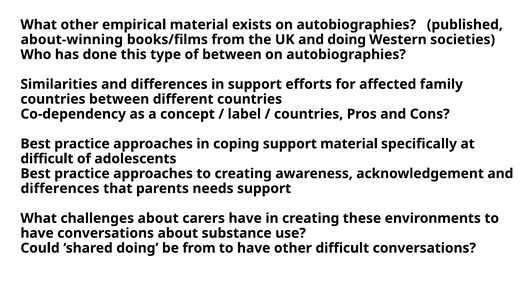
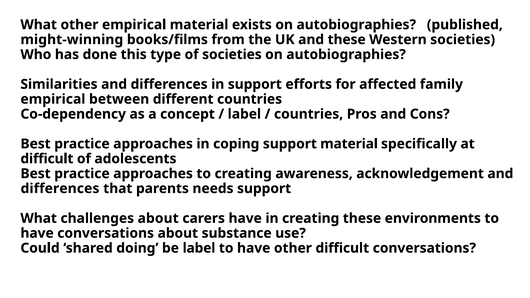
about-winning: about-winning -> might-winning (72, 40)
and doing: doing -> these (347, 40)
of between: between -> societies (232, 54)
countries: countries -> empirical (53, 99)
be from: from -> label (199, 248)
